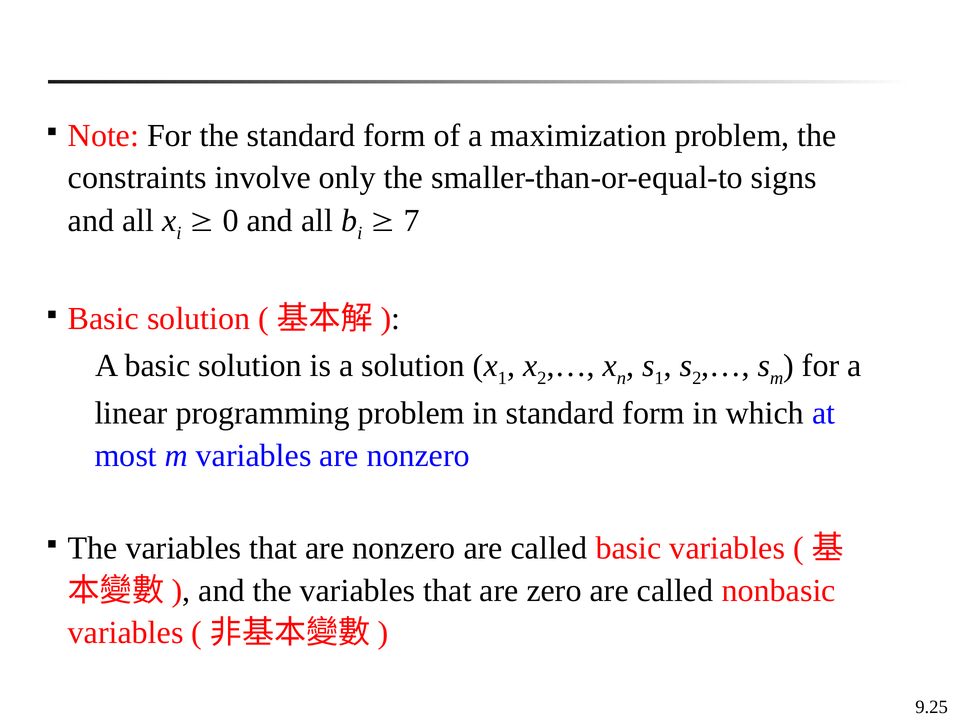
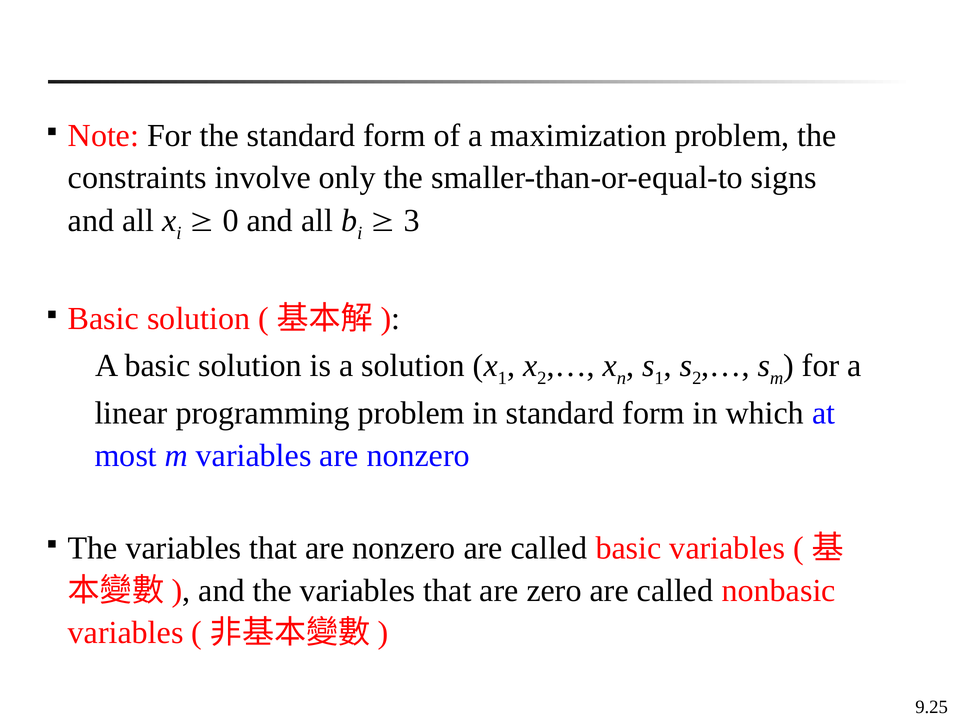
7: 7 -> 3 (412, 220)
